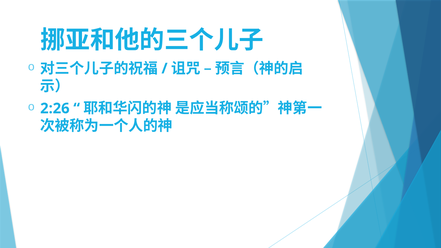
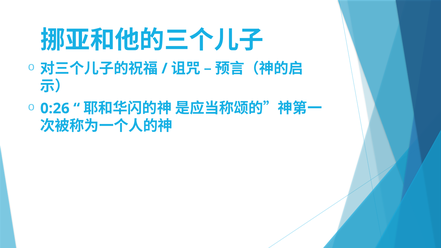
2:26: 2:26 -> 0:26 (55, 108)
